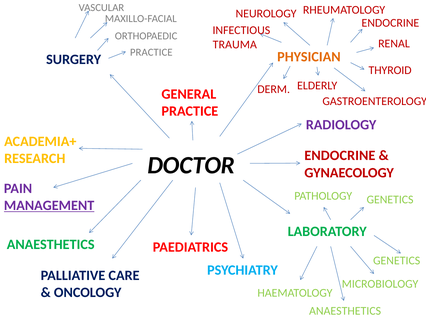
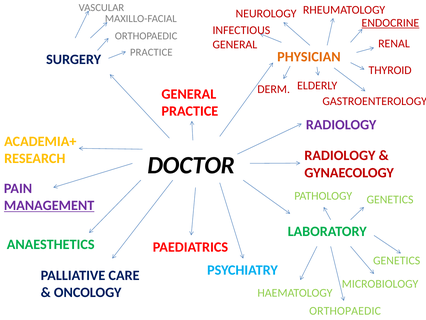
ENDOCRINE underline: none -> present (390, 23)
TRAUMA: TRAUMA -> GENERAL (235, 44)
DOCTOR ENDOCRINE: ENDOCRINE -> RADIOLOGY (340, 155)
ANAESTHETICS: ANAESTHETICS -> ORTHOPAEDIC (345, 310)
